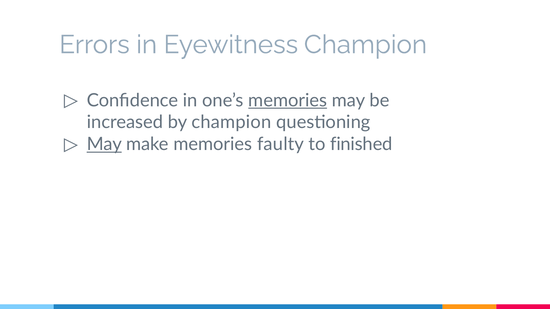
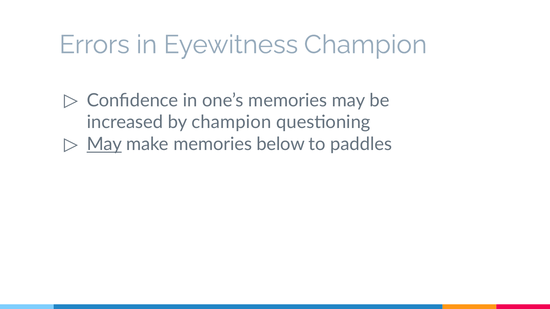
memories underline: present -> none (288, 100)
faulty: faulty -> below (281, 144)
finished: finished -> paddles (361, 144)
